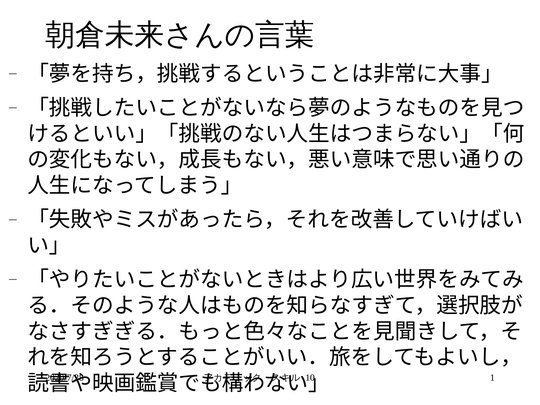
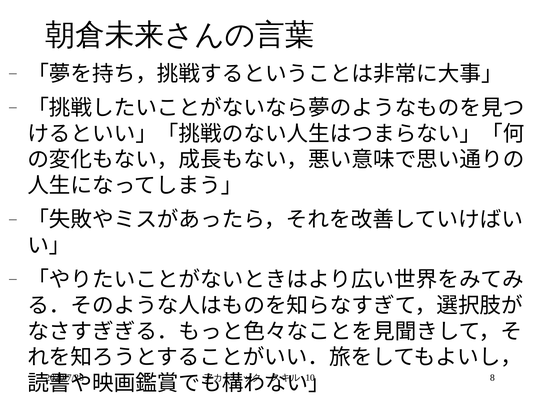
1: 1 -> 8 (492, 378)
